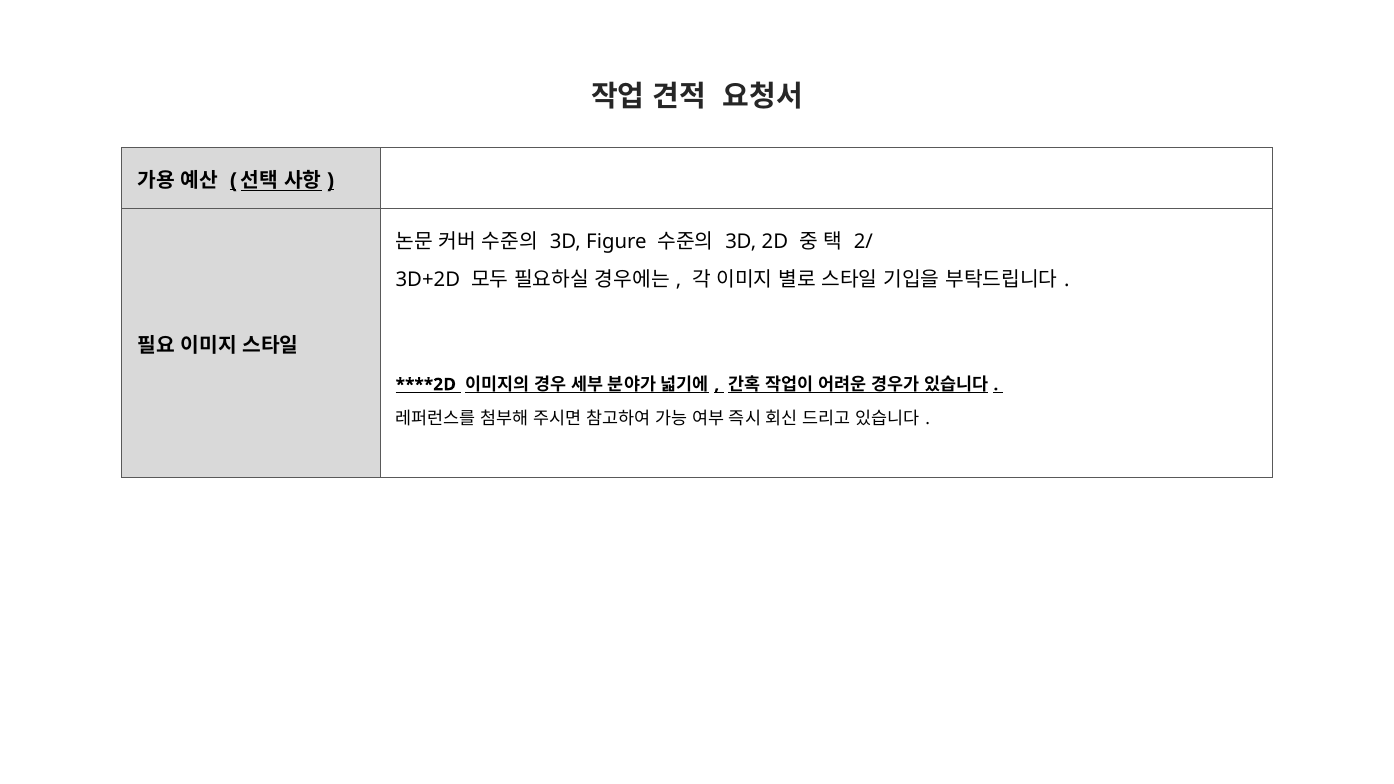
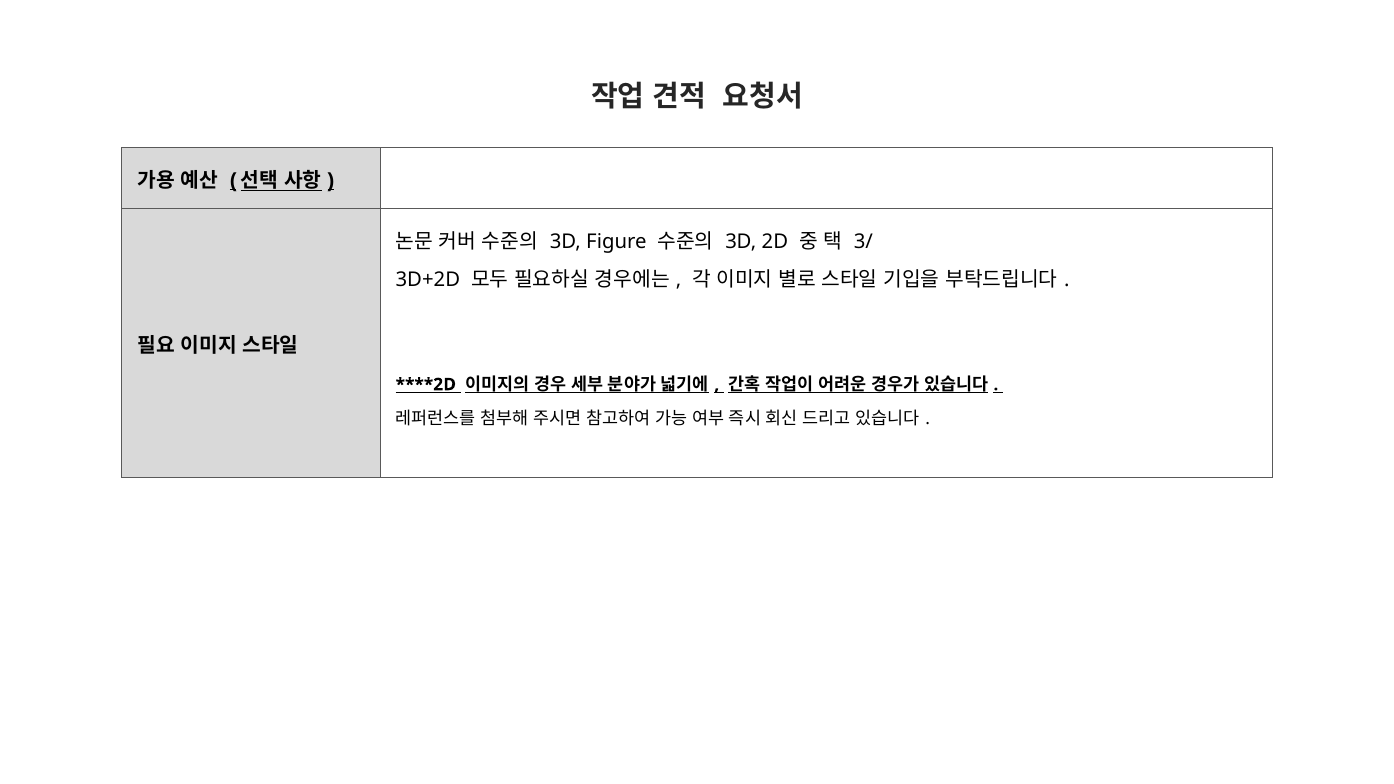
2/: 2/ -> 3/ (863, 242)
